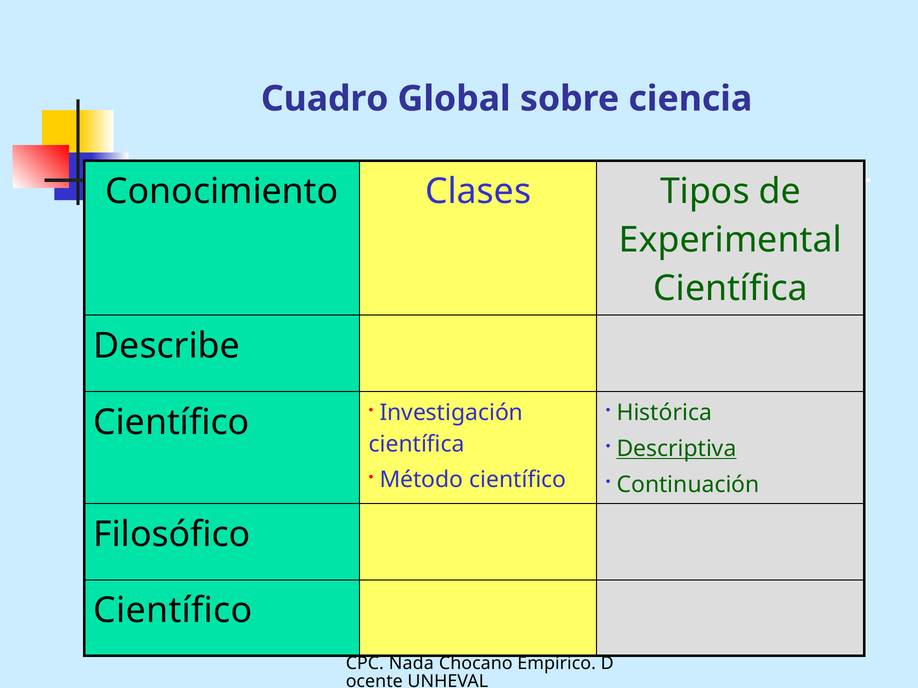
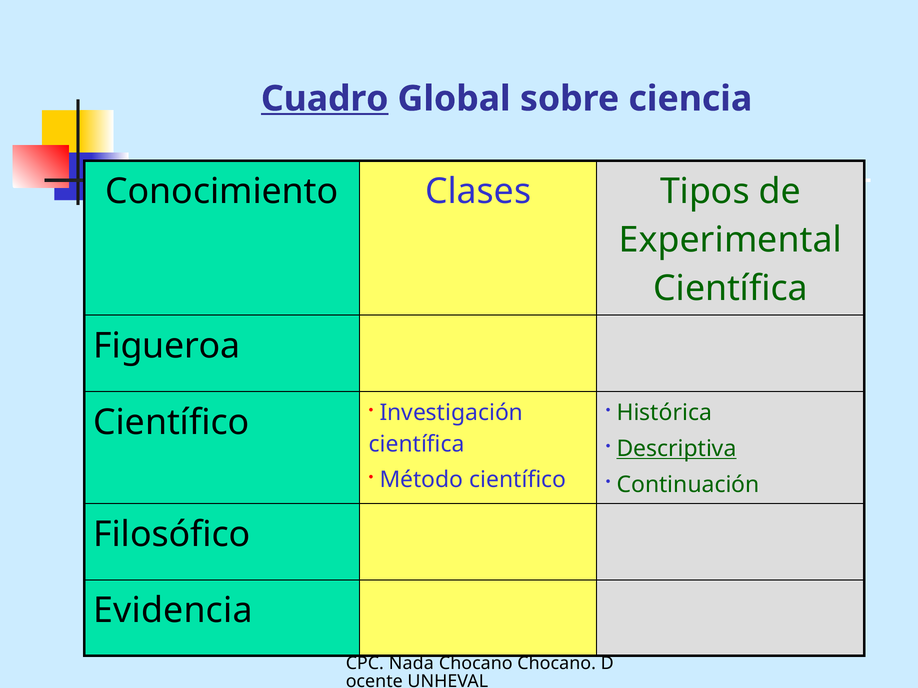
Cuadro underline: none -> present (325, 99)
Describe: Describe -> Figueroa (167, 346)
Científico: Científico -> Evidencia (173, 611)
Chocano Empírico: Empírico -> Chocano (557, 664)
